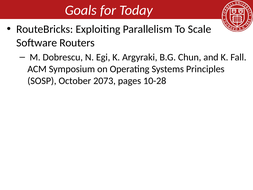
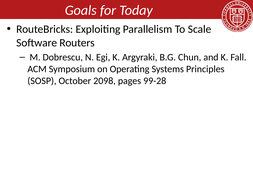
2073: 2073 -> 2098 (105, 81)
10-28: 10-28 -> 99-28 (155, 81)
